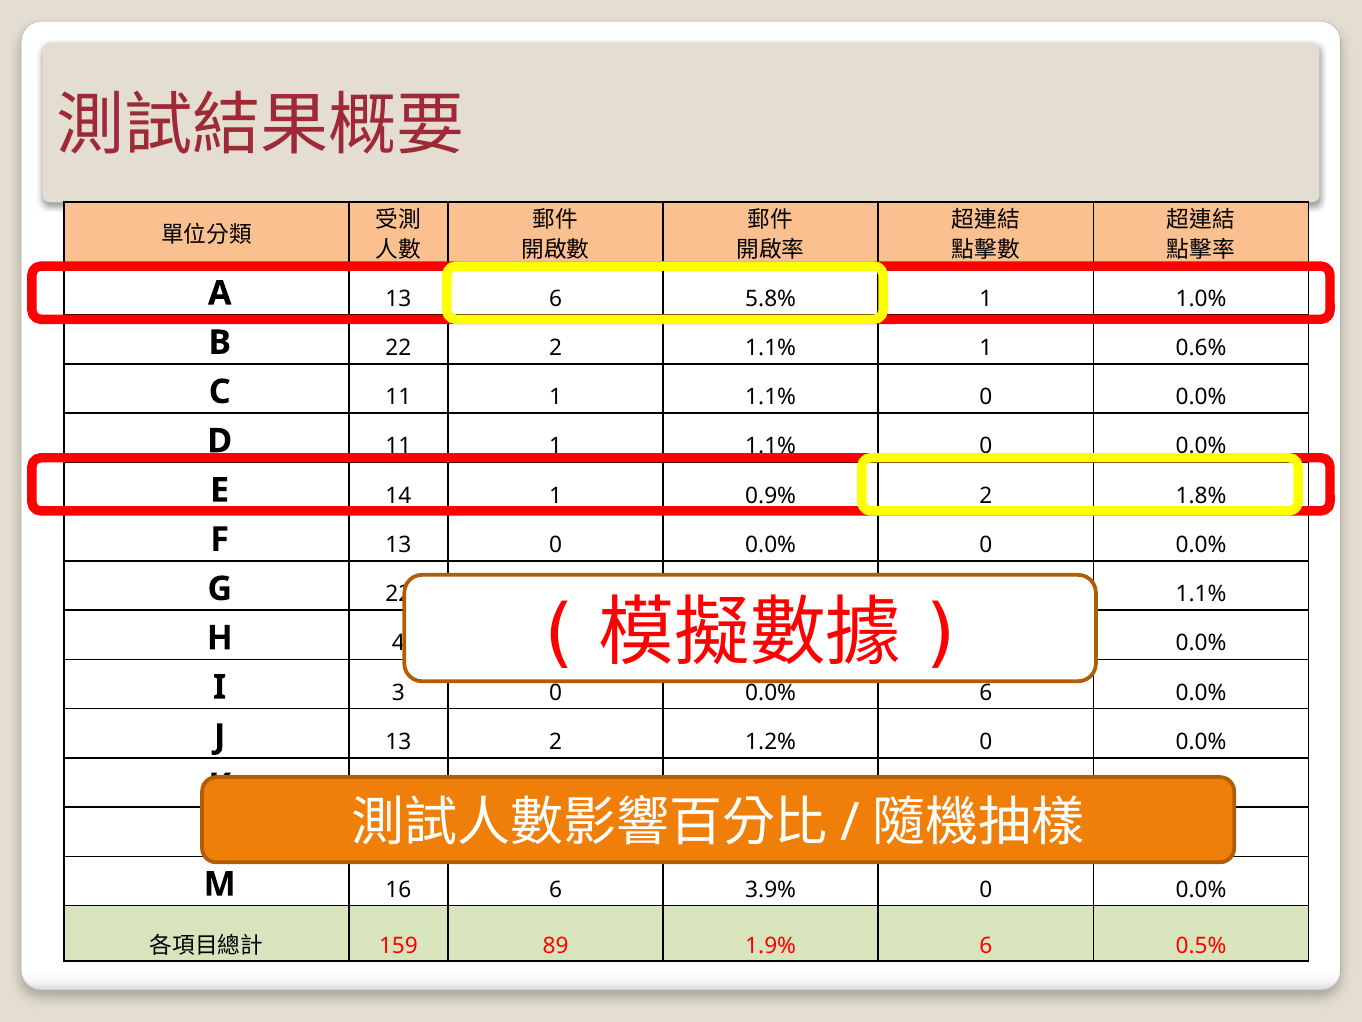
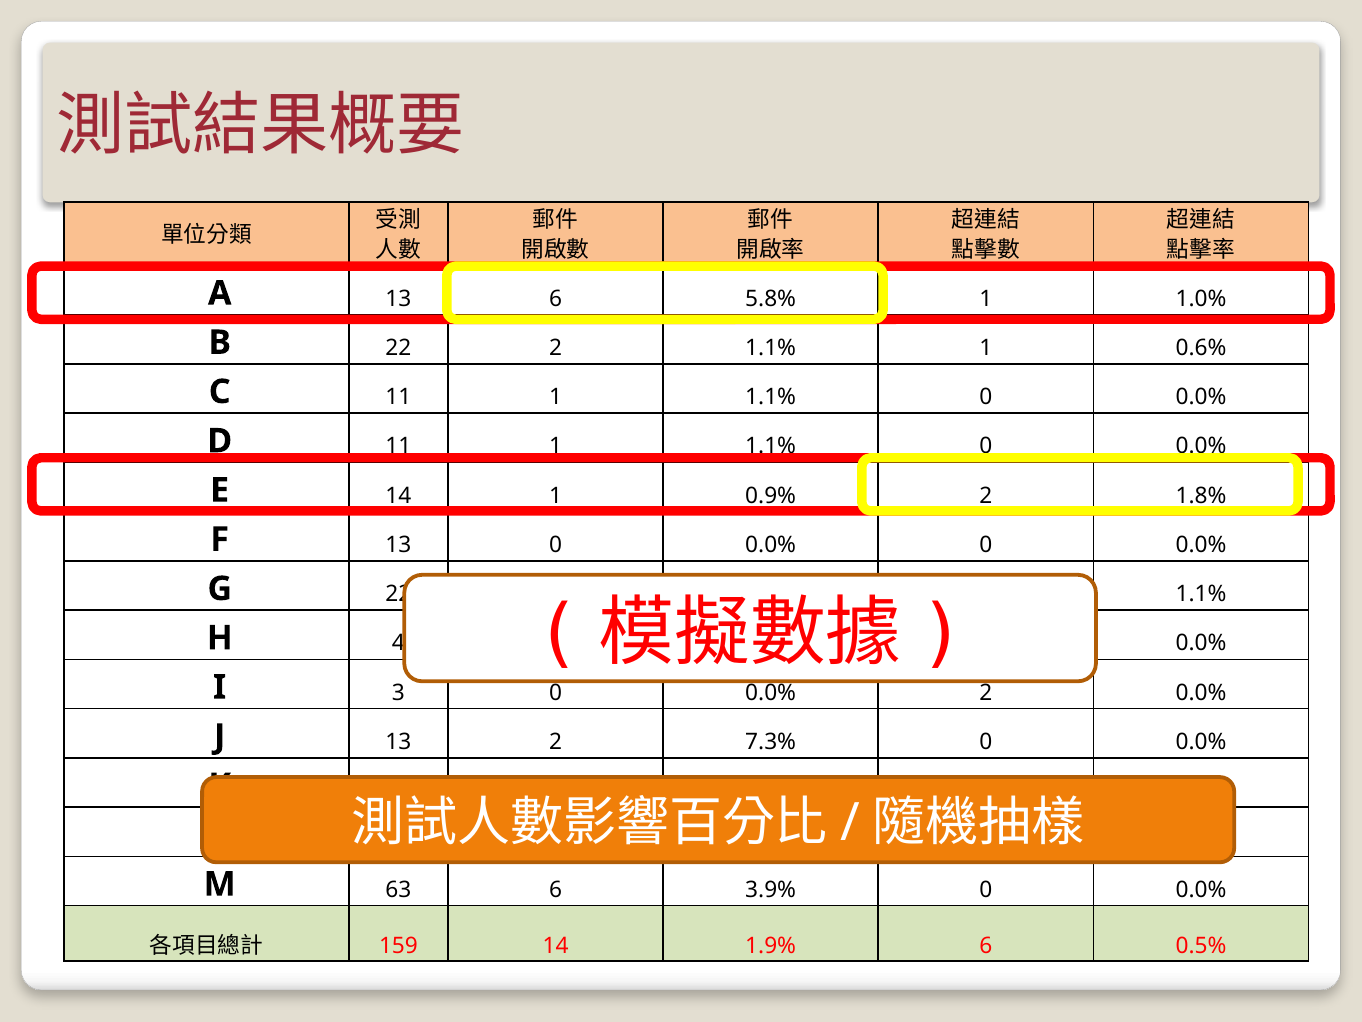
0.0% 6: 6 -> 2 (986, 692)
1.2%: 1.2% -> 7.3% (771, 742)
16: 16 -> 63 (398, 889)
159 89: 89 -> 14 (556, 945)
